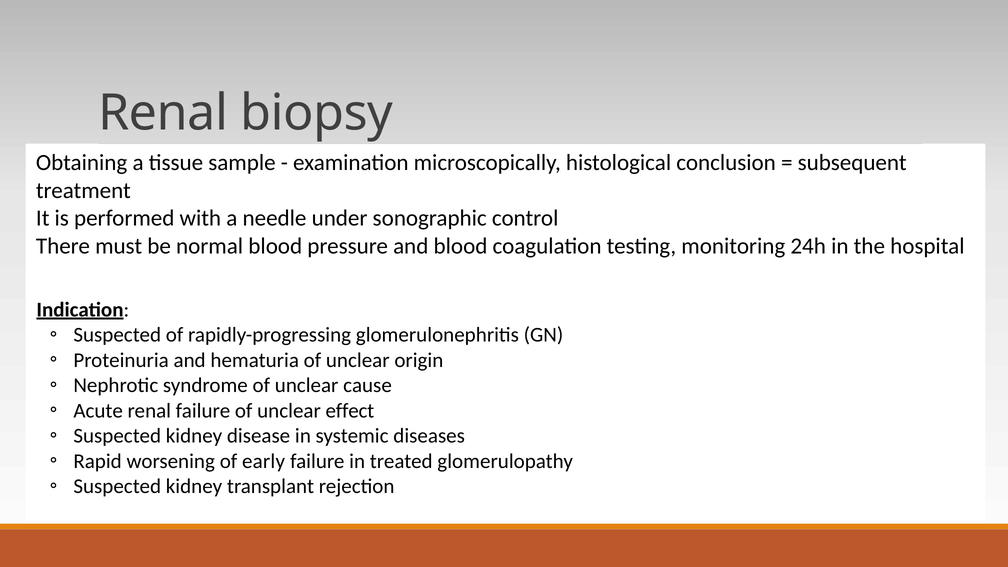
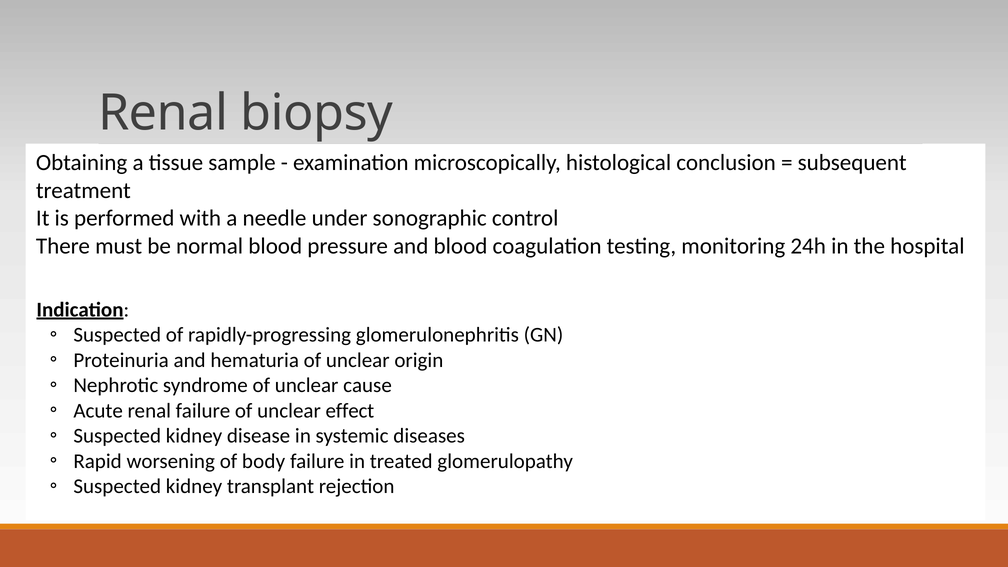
early: early -> body (264, 461)
